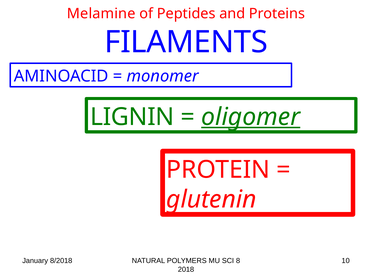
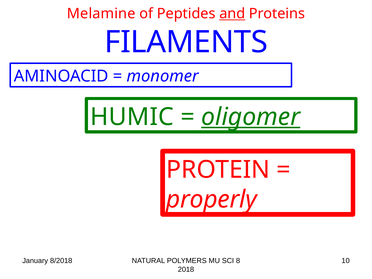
and underline: none -> present (232, 14)
LIGNIN: LIGNIN -> HUMIC (132, 117)
glutenin: glutenin -> properly (211, 199)
